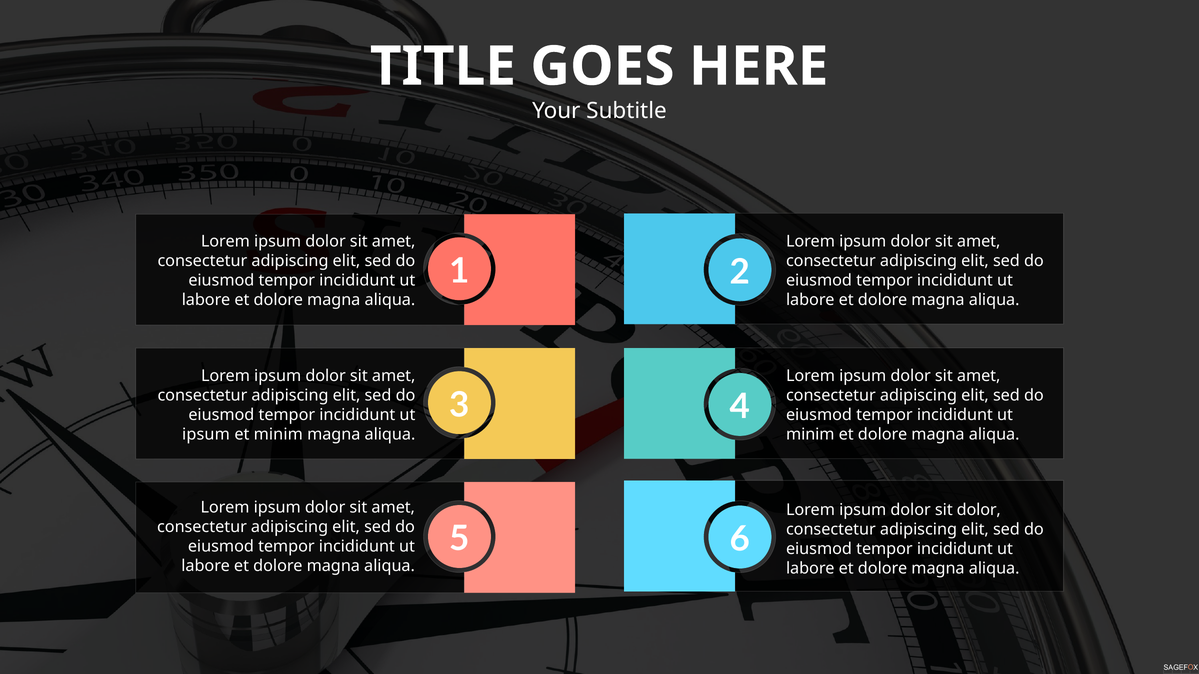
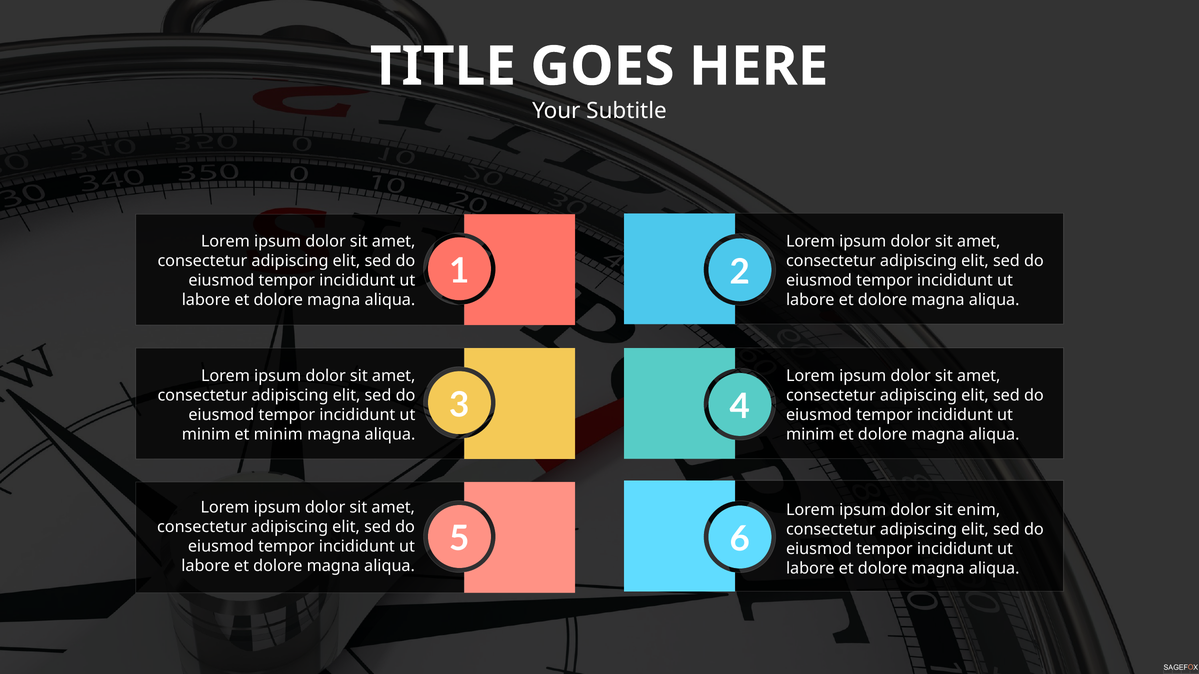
ipsum: ipsum -> minim (206, 435)
sit dolor: dolor -> enim (979, 510)
